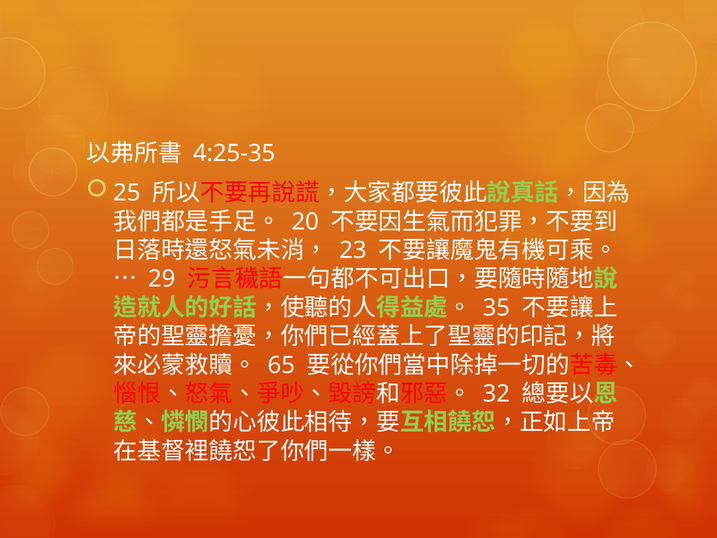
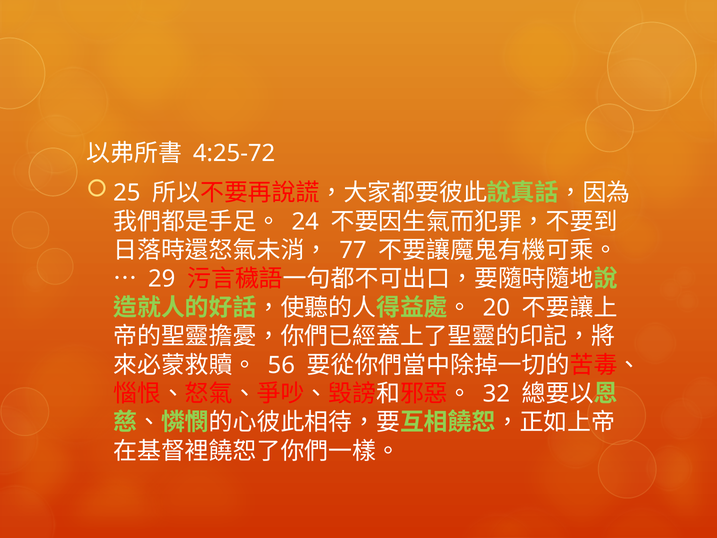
4:25-35: 4:25-35 -> 4:25-72 (234, 153)
20: 20 -> 24 (305, 222)
23: 23 -> 77 (353, 250)
35: 35 -> 20 (496, 308)
65: 65 -> 56 (281, 365)
